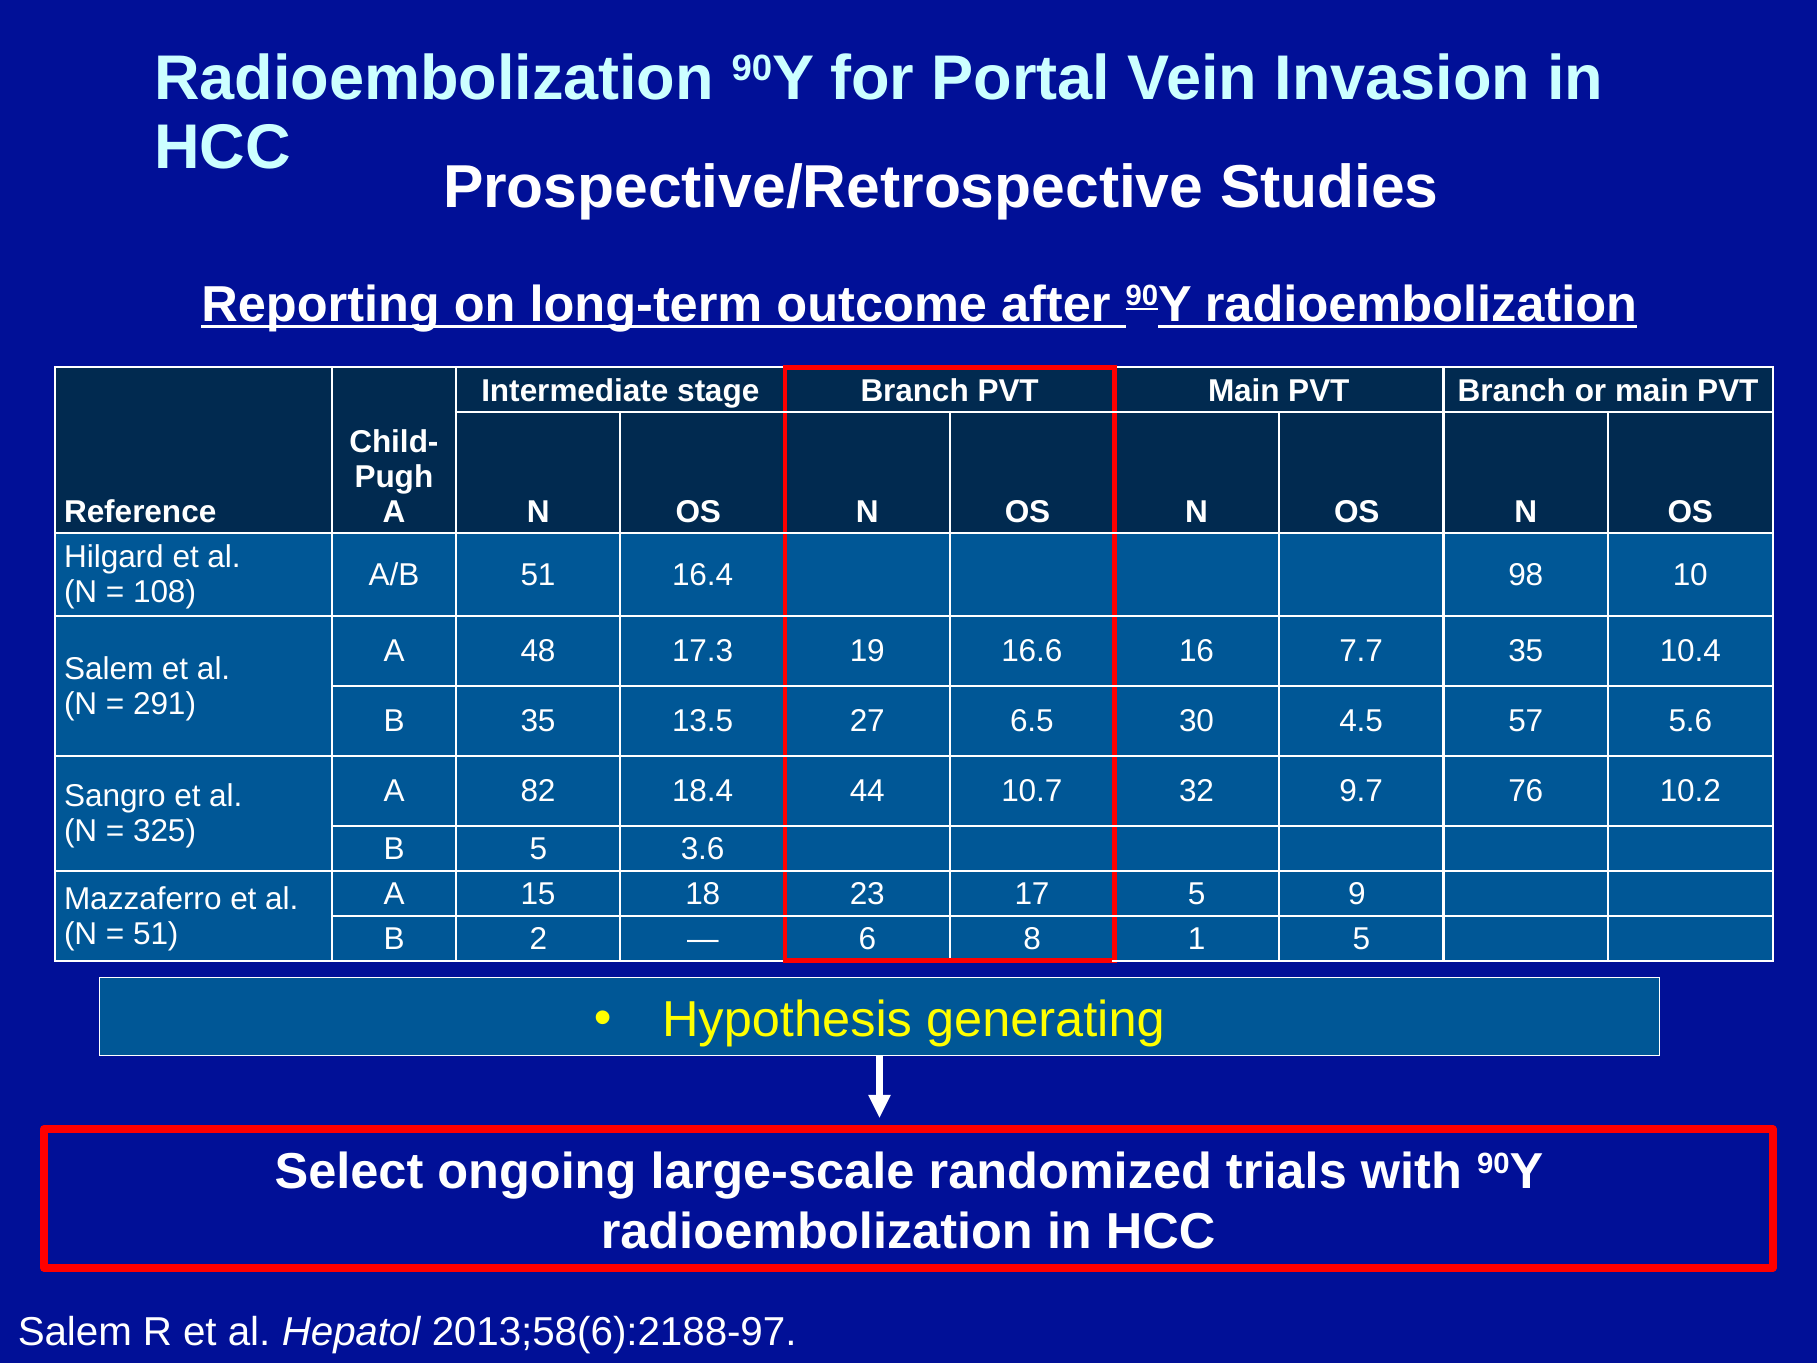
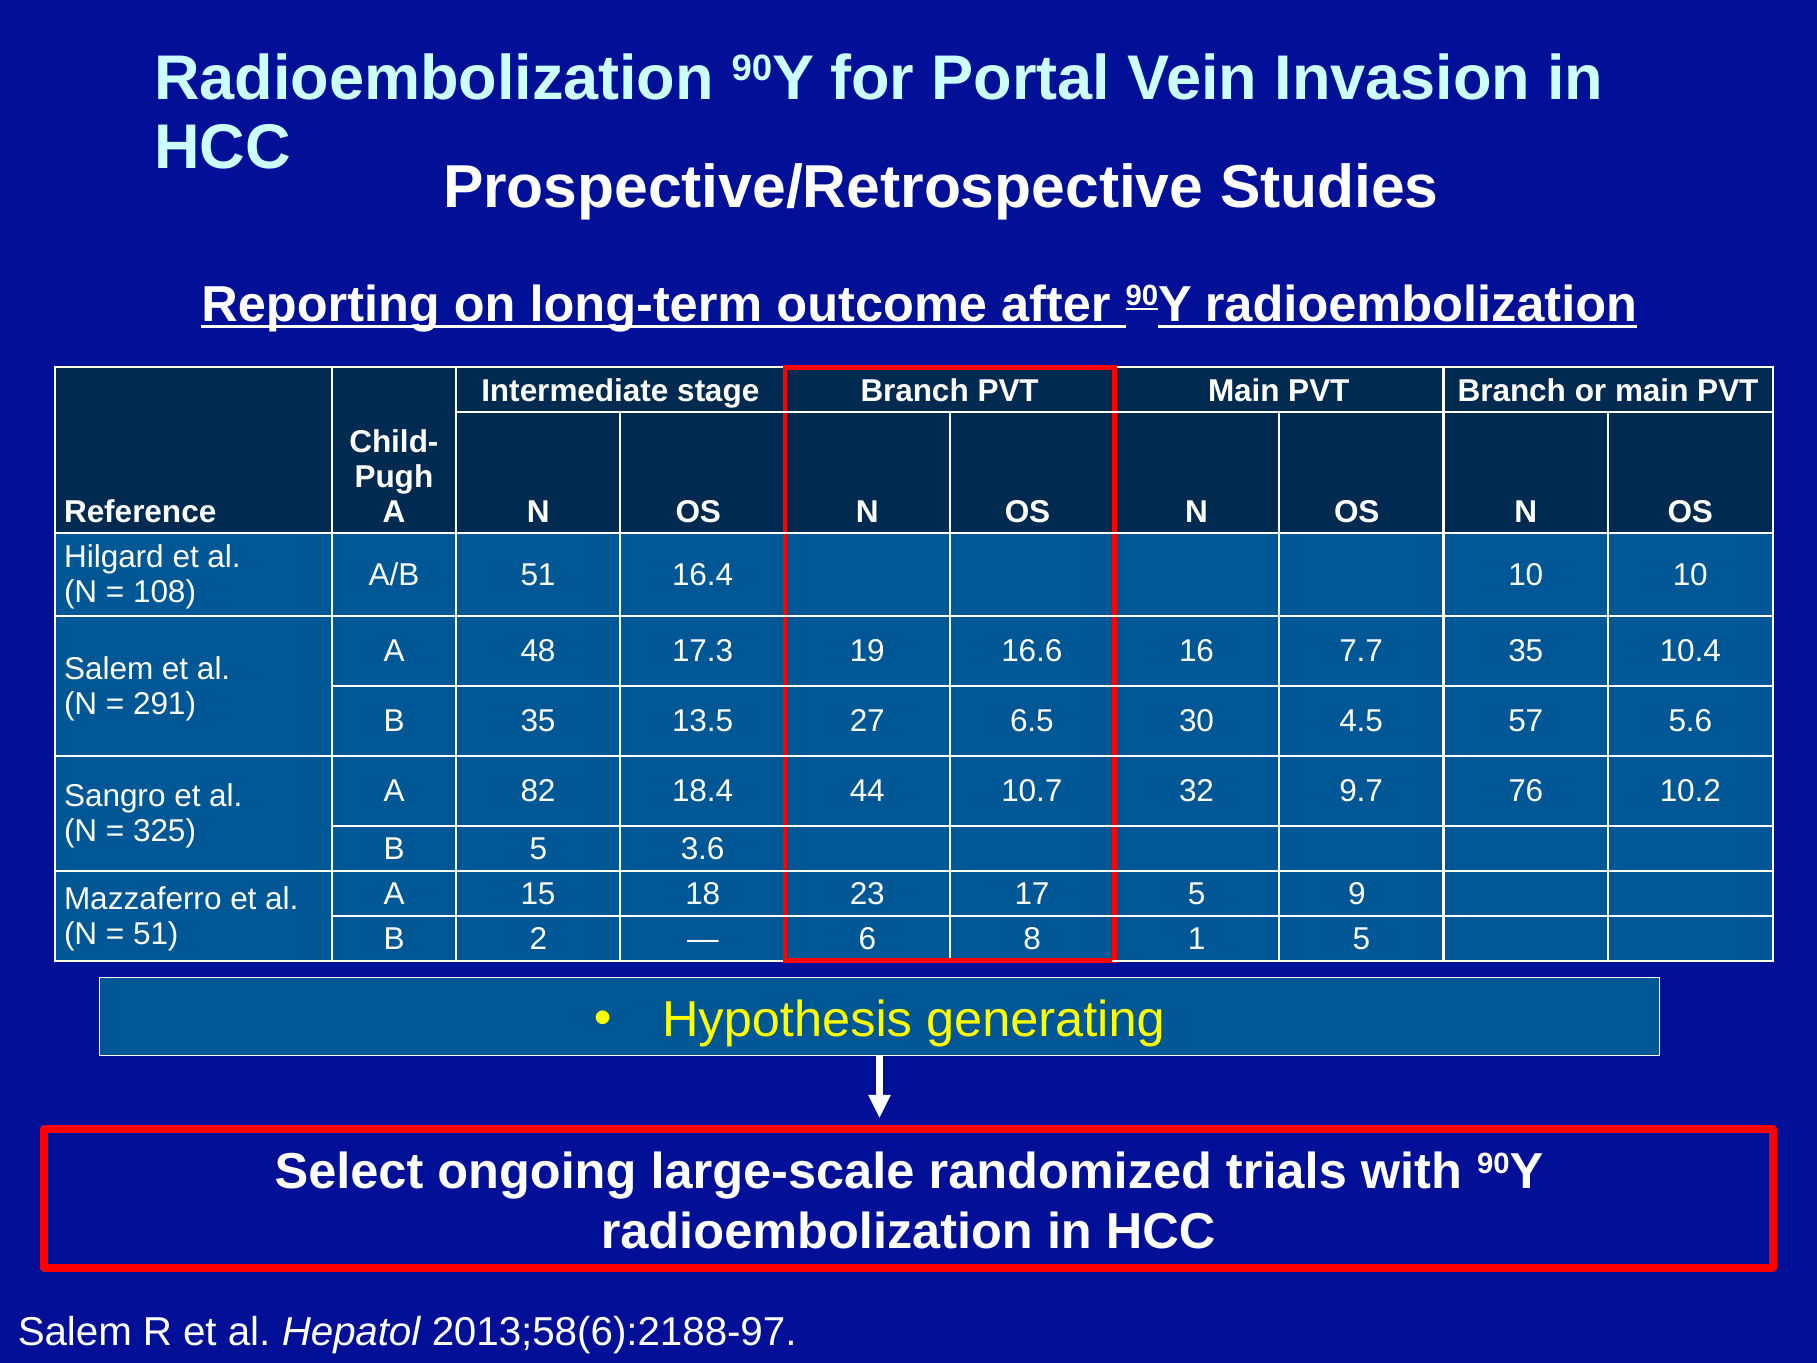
16.4 98: 98 -> 10 (1526, 575)
